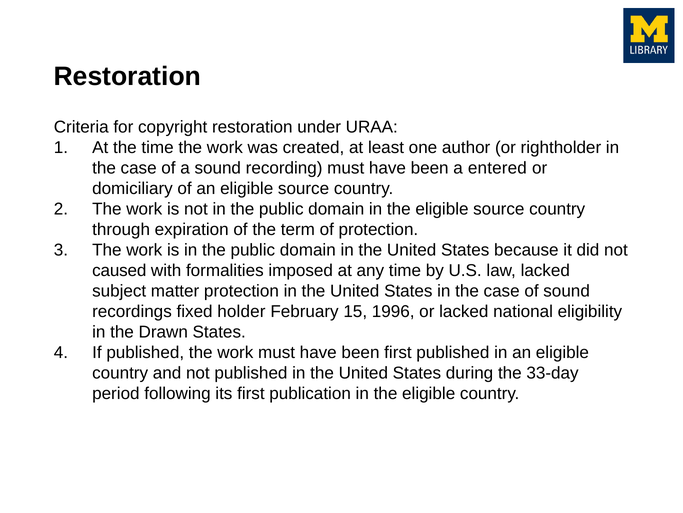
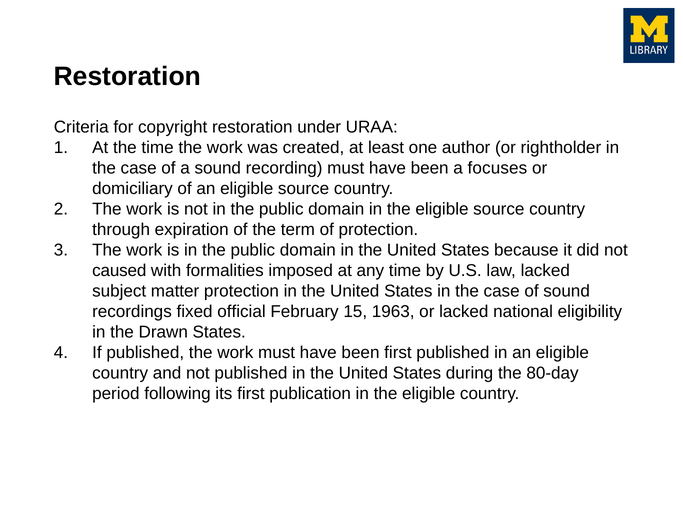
entered: entered -> focuses (497, 168)
holder: holder -> official (241, 311)
1996: 1996 -> 1963 (393, 311)
33-day: 33-day -> 80-day (553, 373)
